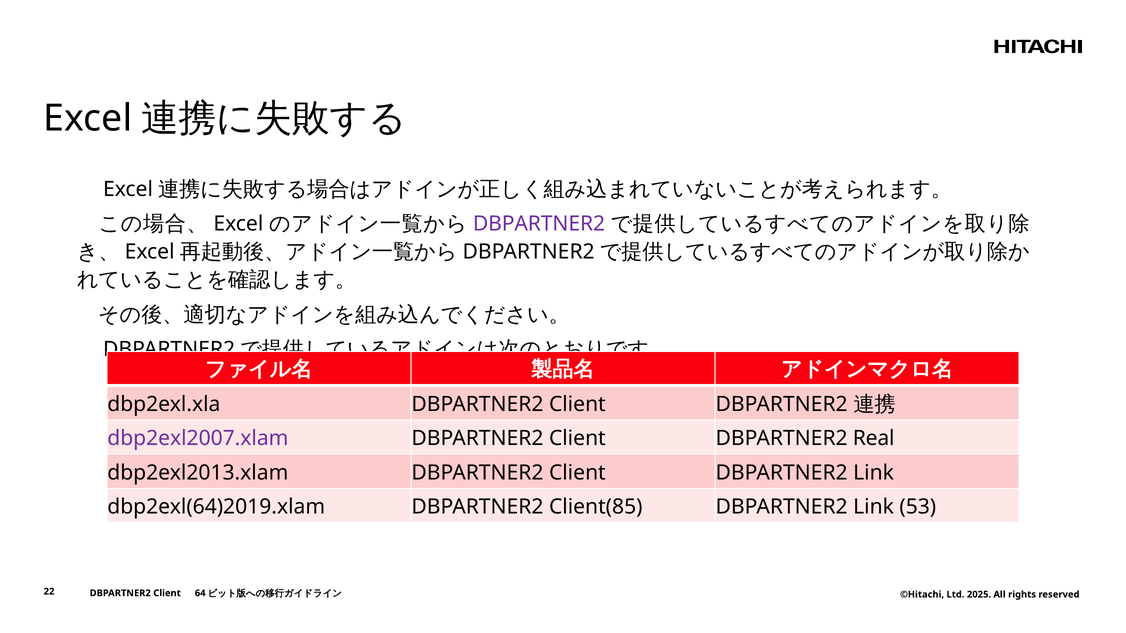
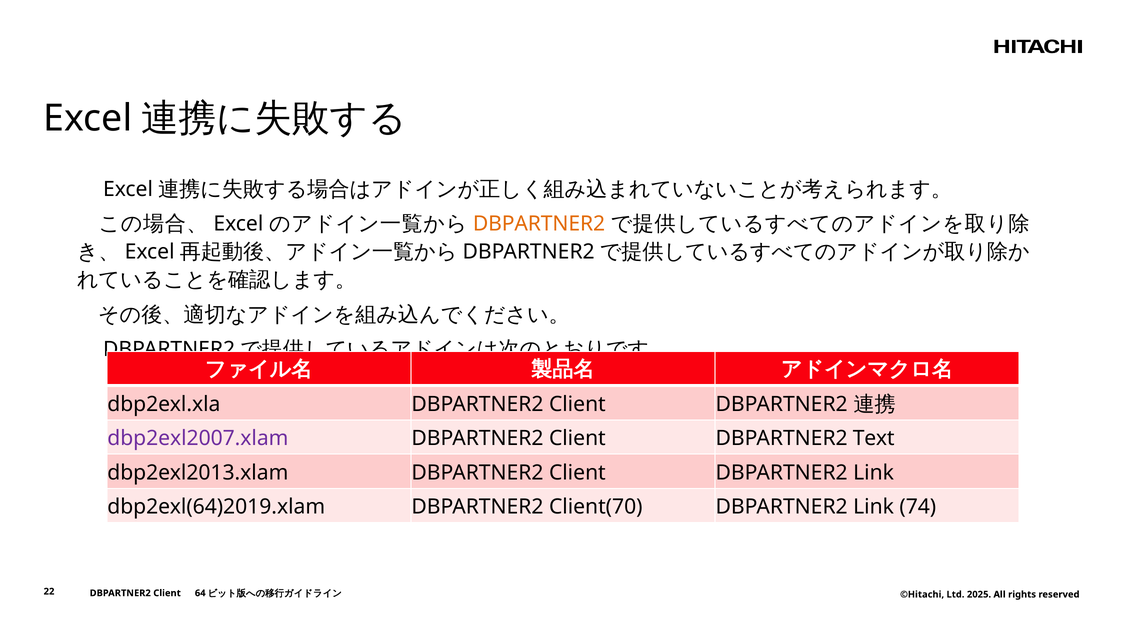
DBPARTNER2 colour: purple -> orange (539, 224)
Real: Real -> Text (874, 439)
Client(85: Client(85 -> Client(70 (596, 507)
53: 53 -> 74 (918, 507)
